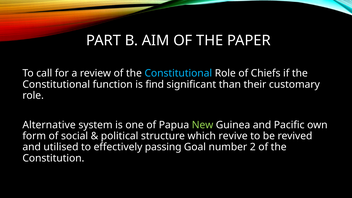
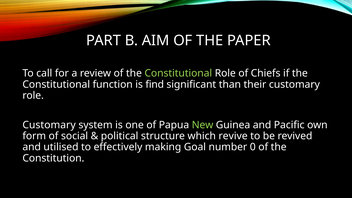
Constitutional colour: light blue -> light green (178, 73)
Alternative: Alternative -> Customary (49, 125)
passing: passing -> making (163, 147)
2: 2 -> 0 (253, 147)
